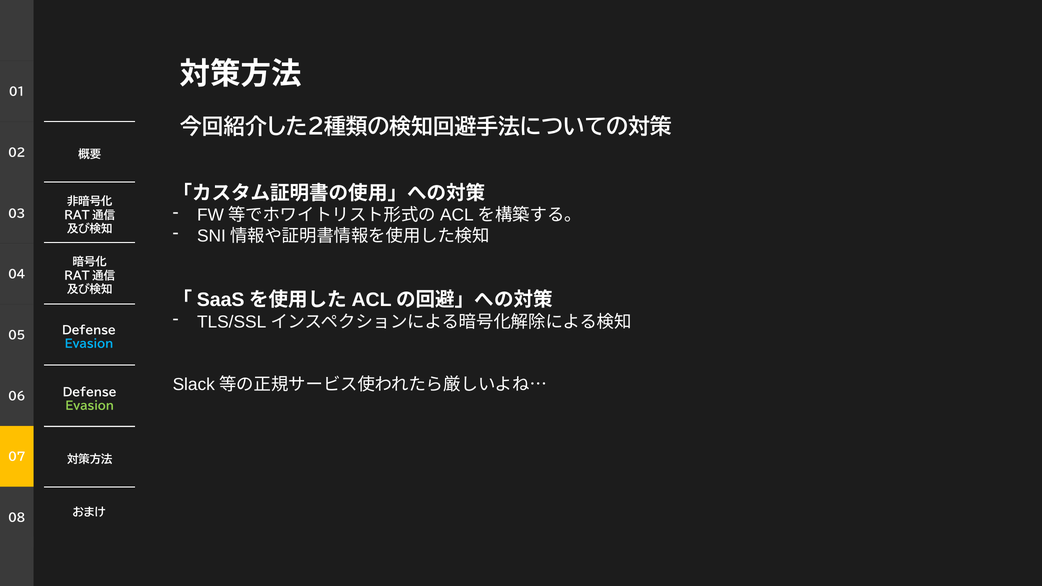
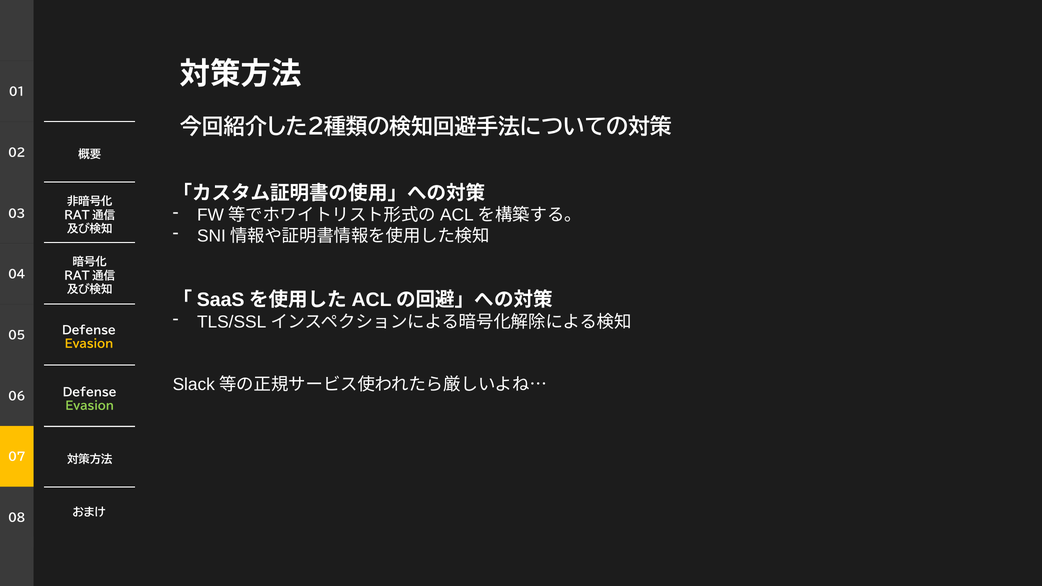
Evasion colour: light blue -> yellow (89, 344)
